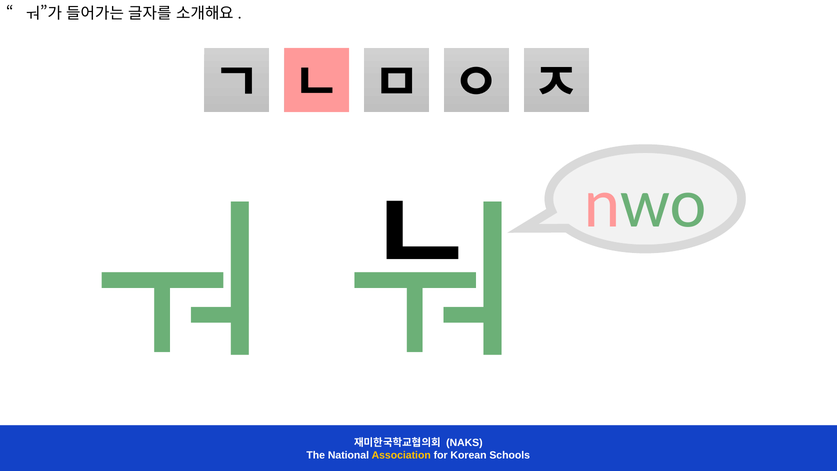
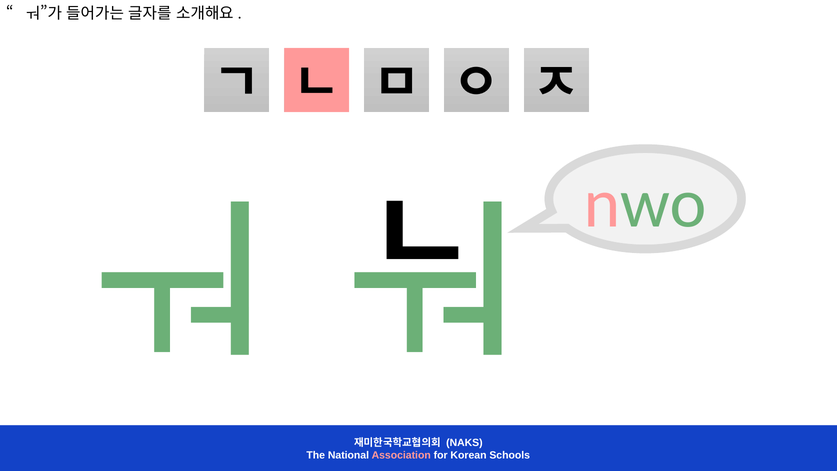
Association colour: yellow -> pink (401, 455)
